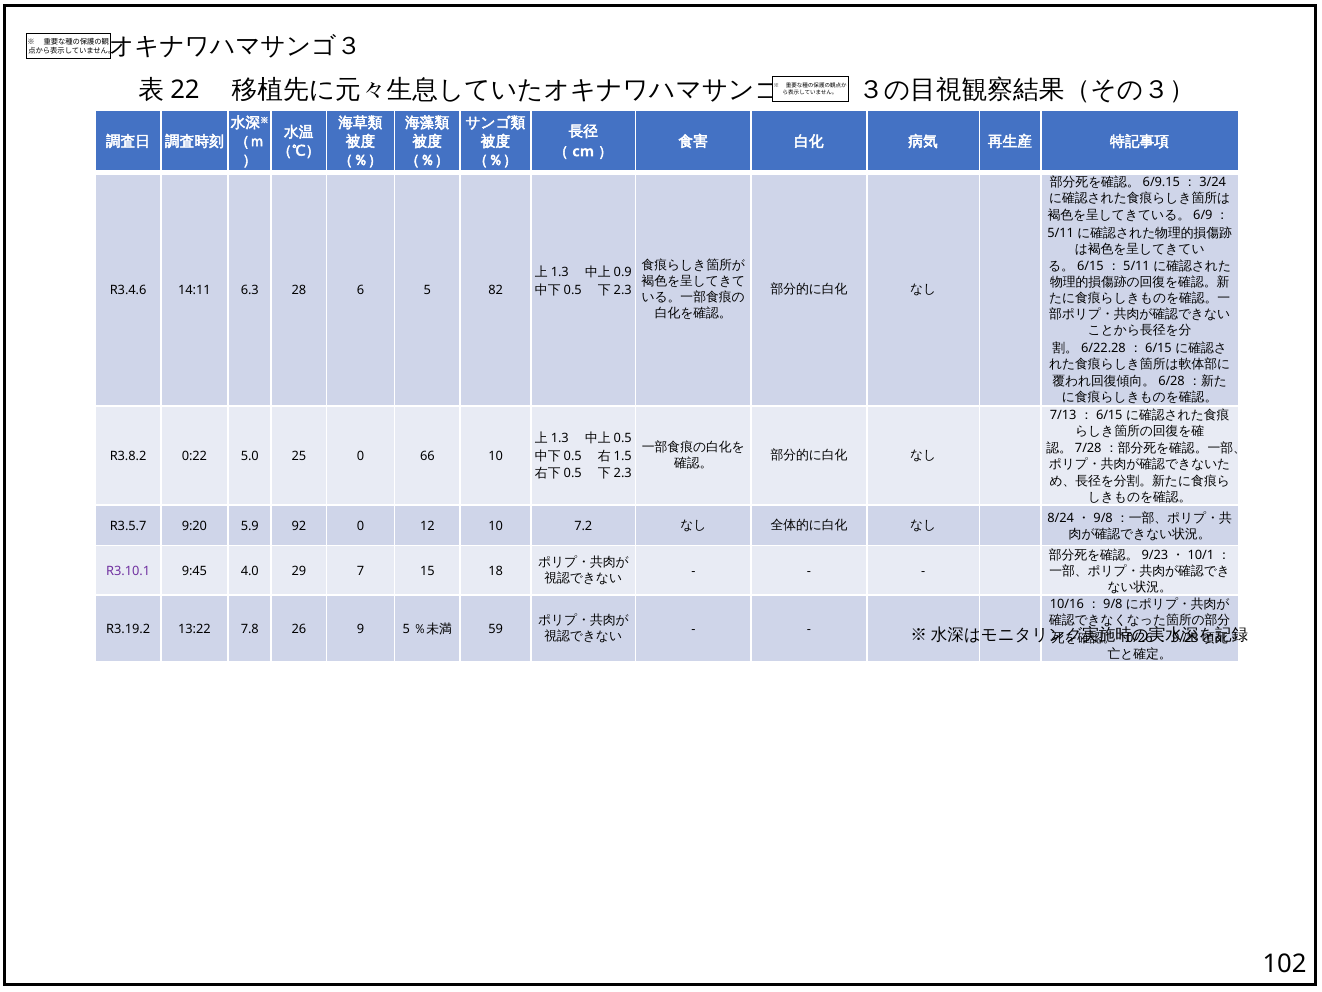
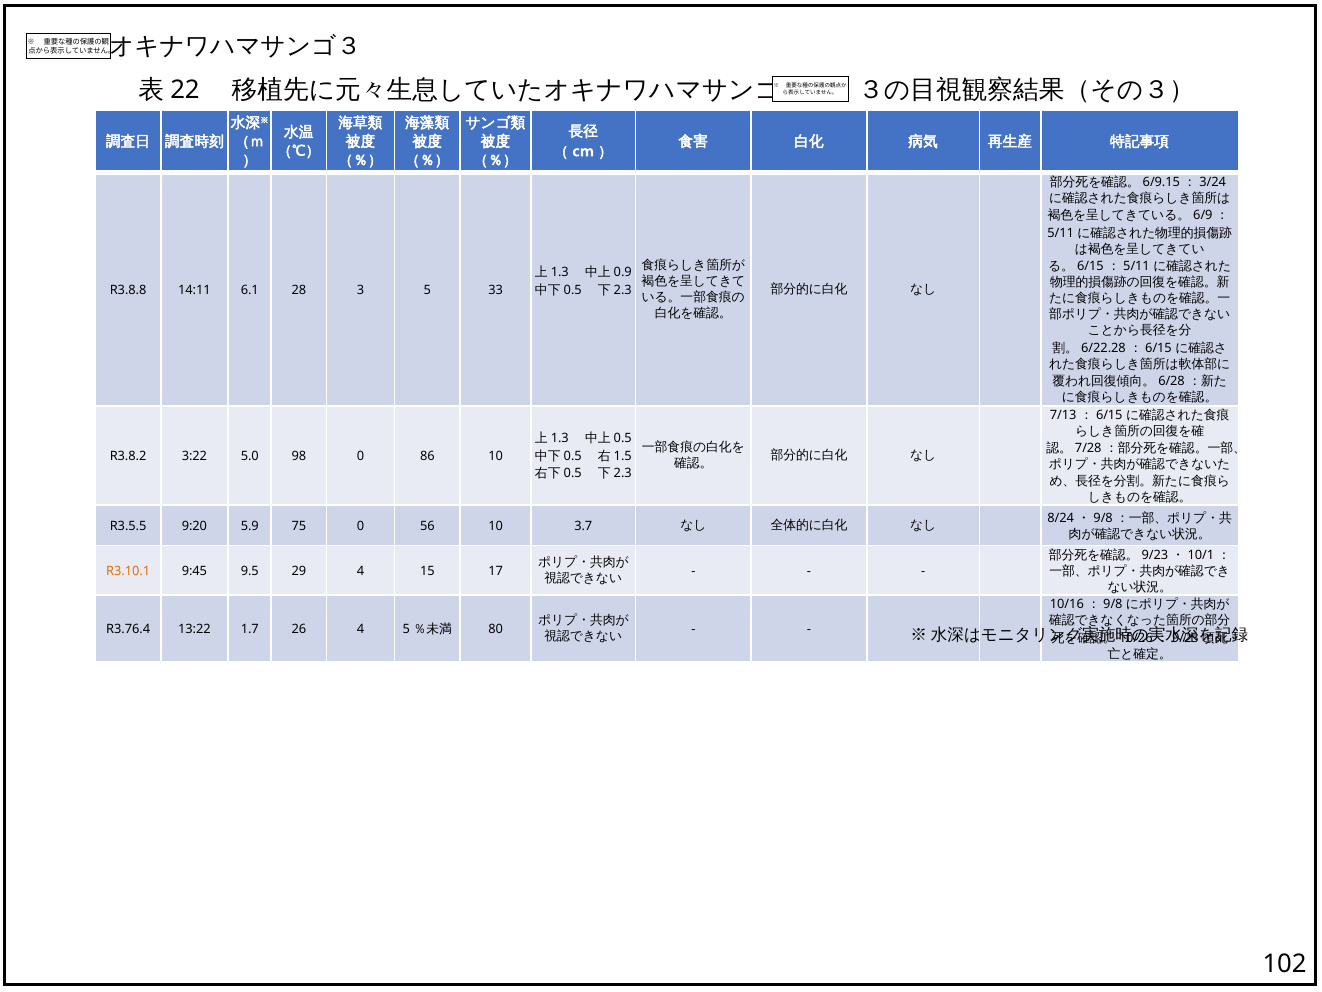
R3.4.6: R3.4.6 -> R3.8.8 (128, 290)
6.3: 6.3 -> 6.1 (250, 290)
6: 6 -> 3 (361, 290)
82: 82 -> 33 (496, 290)
0:22: 0:22 -> 3:22 (194, 456)
25: 25 -> 98 (299, 456)
66: 66 -> 86 (427, 456)
R3.5.7: R3.5.7 -> R3.5.5 (128, 526)
92: 92 -> 75 (299, 526)
12: 12 -> 56 (427, 526)
7.2: 7.2 -> 3.7 (583, 526)
R3.10.1 colour: purple -> orange (128, 571)
4.0: 4.0 -> 9.5 (250, 571)
29 7: 7 -> 4 (361, 571)
18: 18 -> 17 (496, 571)
R3.19.2: R3.19.2 -> R3.76.4 (128, 629)
7.8: 7.8 -> 1.7 (250, 629)
26 9: 9 -> 4 (361, 629)
59: 59 -> 80 (496, 629)
